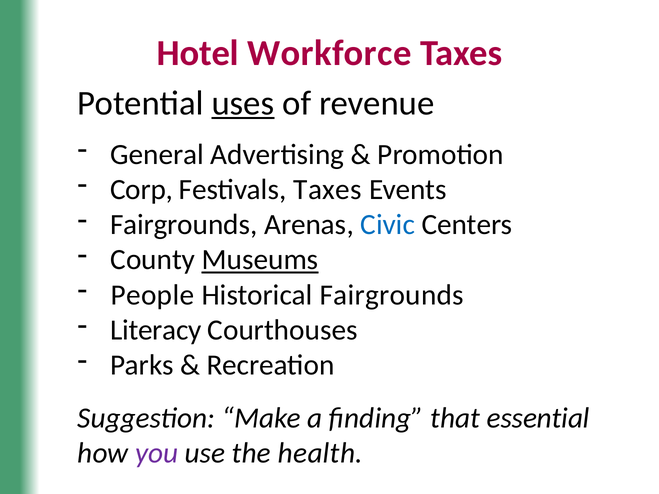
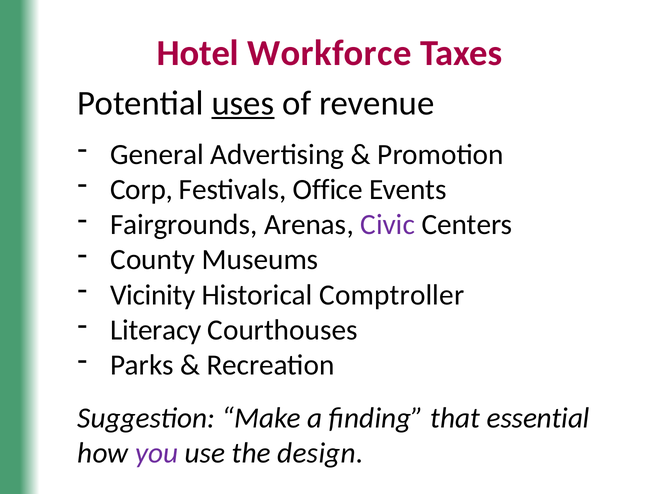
Festivals Taxes: Taxes -> Office (328, 190)
Civic colour: blue -> purple (388, 225)
Museums underline: present -> none (260, 260)
People: People -> Vicinity (153, 295)
Historical Fairgrounds: Fairgrounds -> Comptroller (392, 295)
health: health -> design (320, 453)
